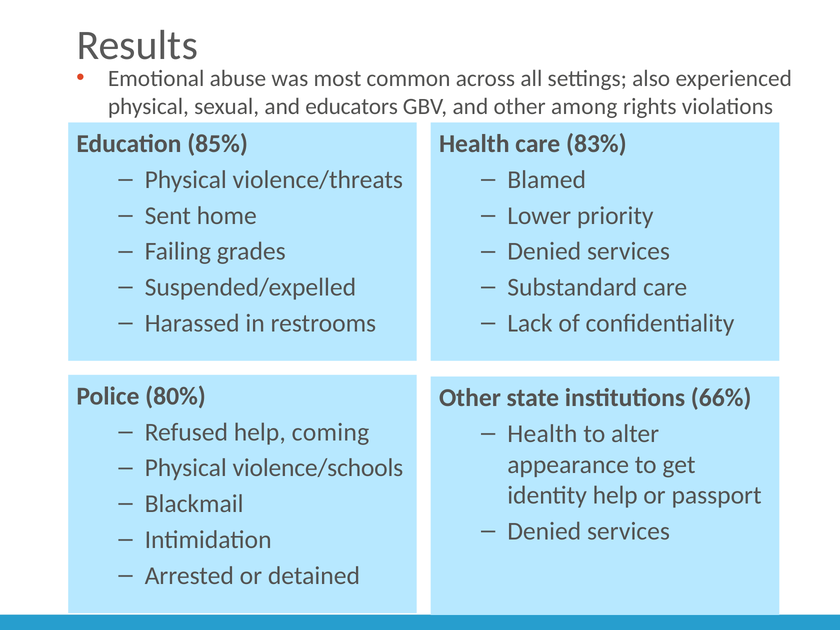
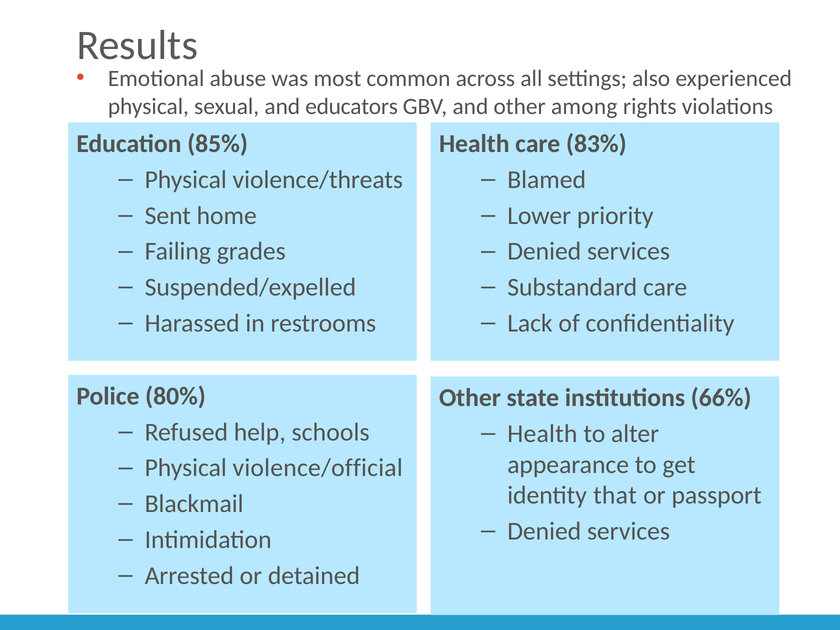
coming: coming -> schools (331, 432)
violence/schools: violence/schools -> violence/official (318, 468)
identity help: help -> that (615, 495)
